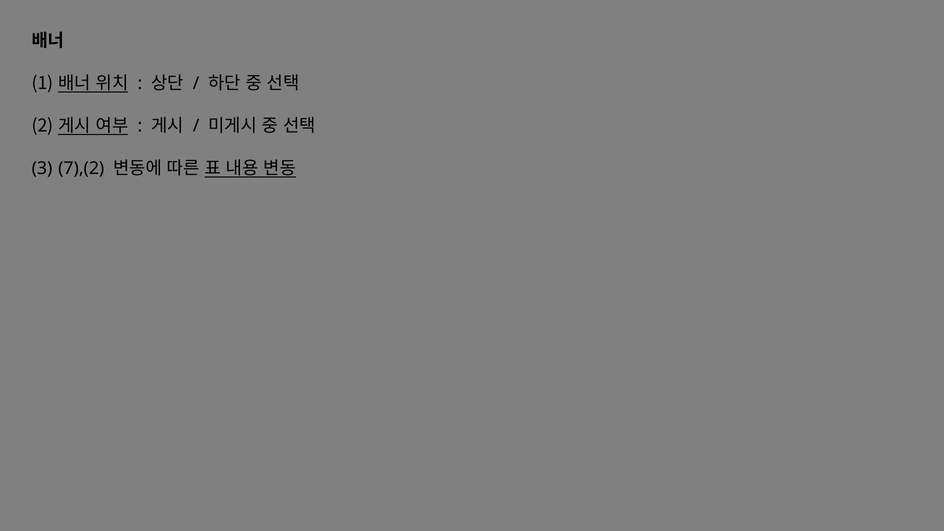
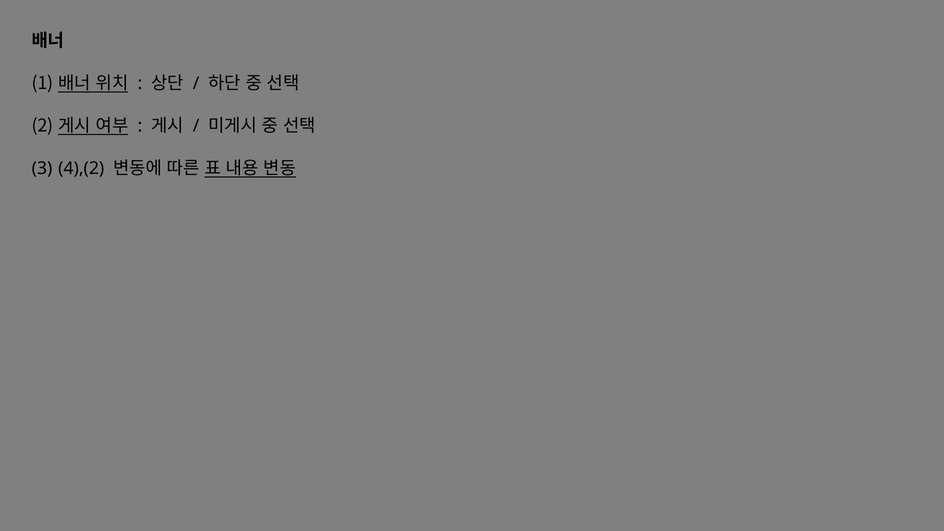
7),(2: 7),(2 -> 4),(2 (81, 168)
